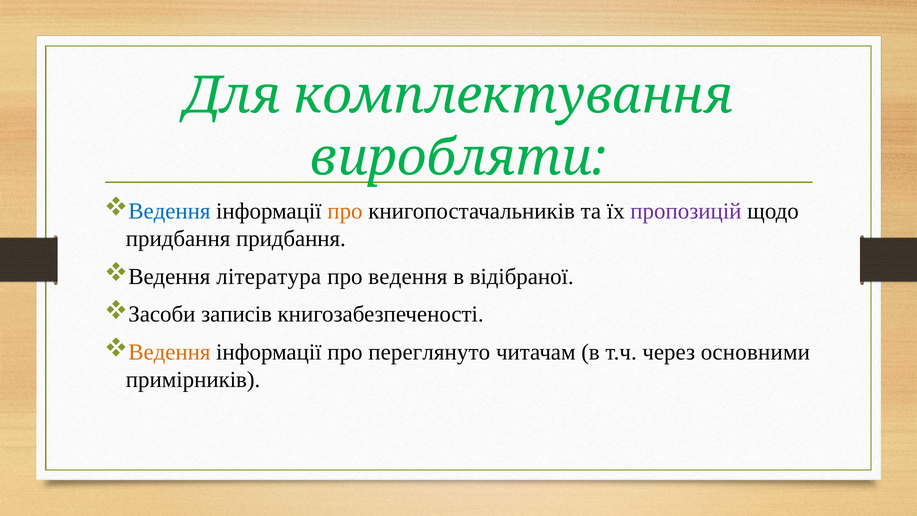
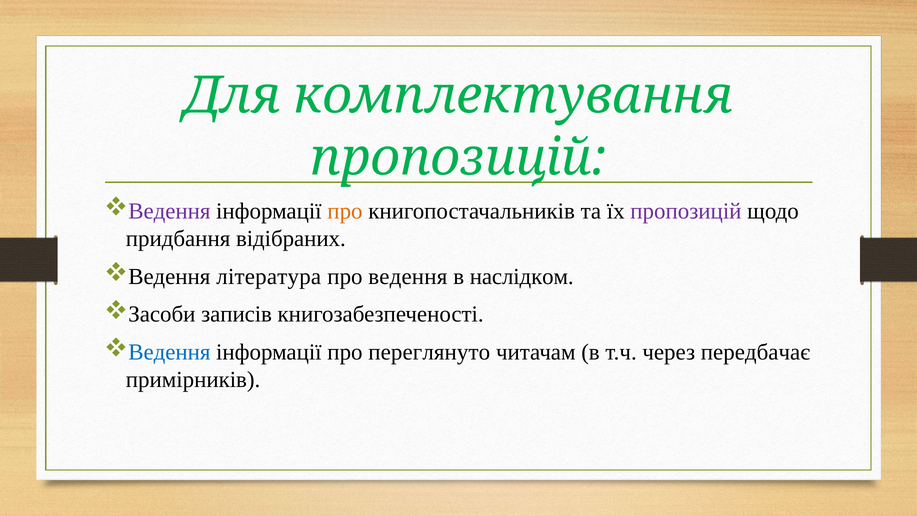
виробляти: виробляти -> пропозицій (458, 157)
Ведення colour: blue -> purple (169, 211)
придбання придбання: придбання -> відібраних (291, 239)
відібраної: відібраної -> наслідком (522, 276)
Ведення colour: orange -> blue (169, 352)
основними: основними -> передбачає (755, 352)
